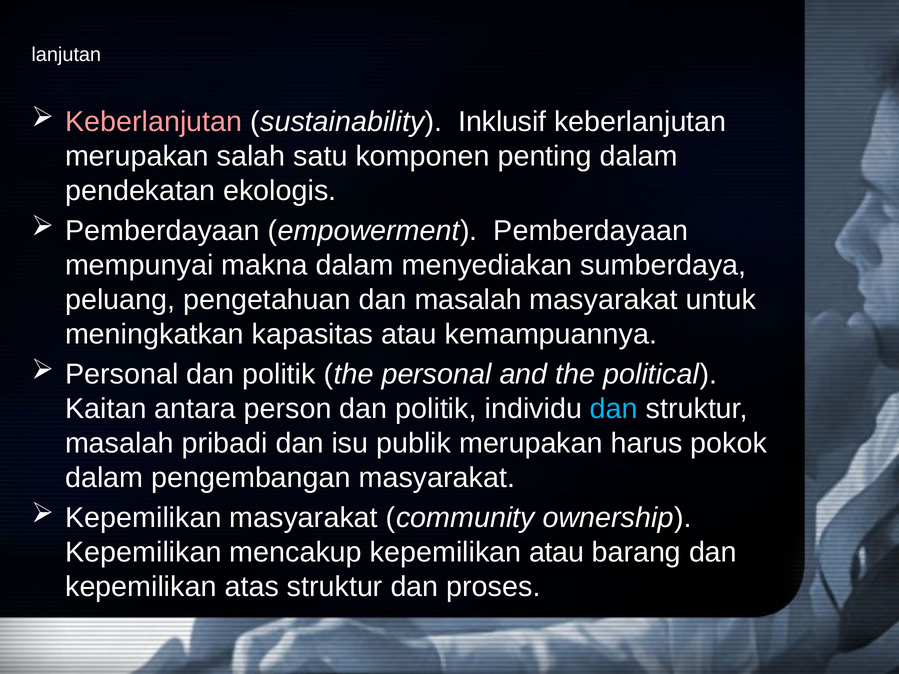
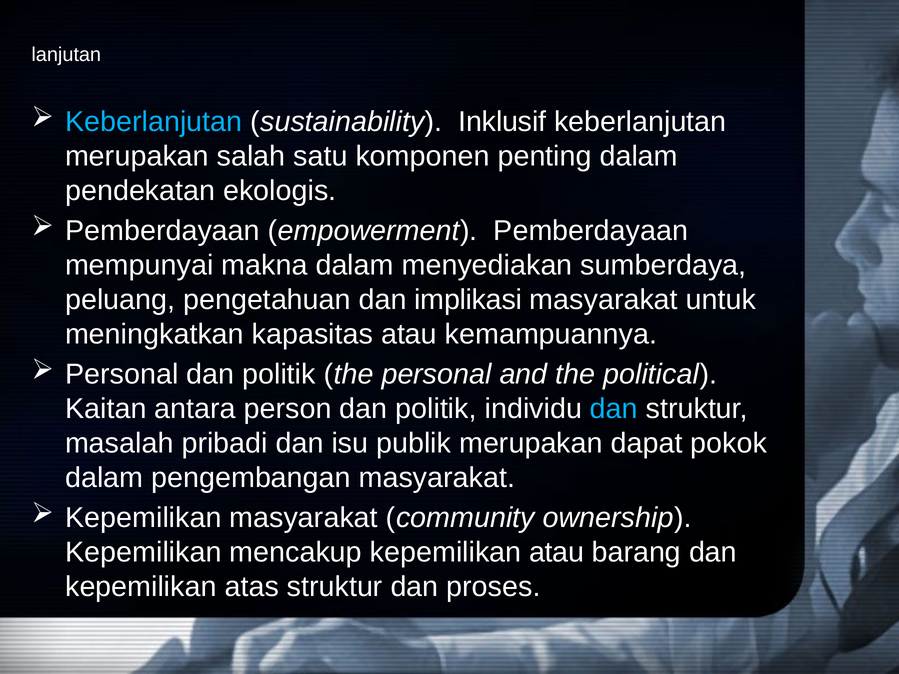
Keberlanjutan colour: pink -> light blue (154, 122)
dan masalah: masalah -> implikasi (468, 300)
harus: harus -> dapat (647, 443)
